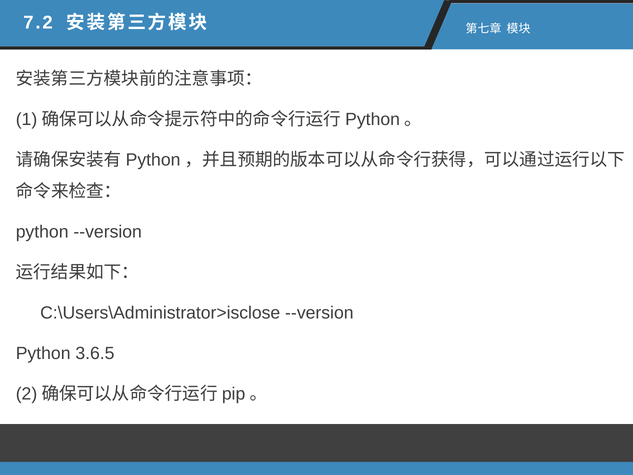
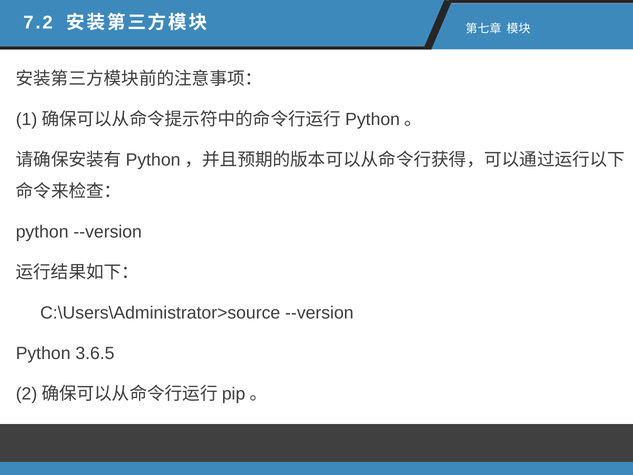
C:\Users\Administrator>isclose: C:\Users\Administrator>isclose -> C:\Users\Administrator>source (160, 313)
